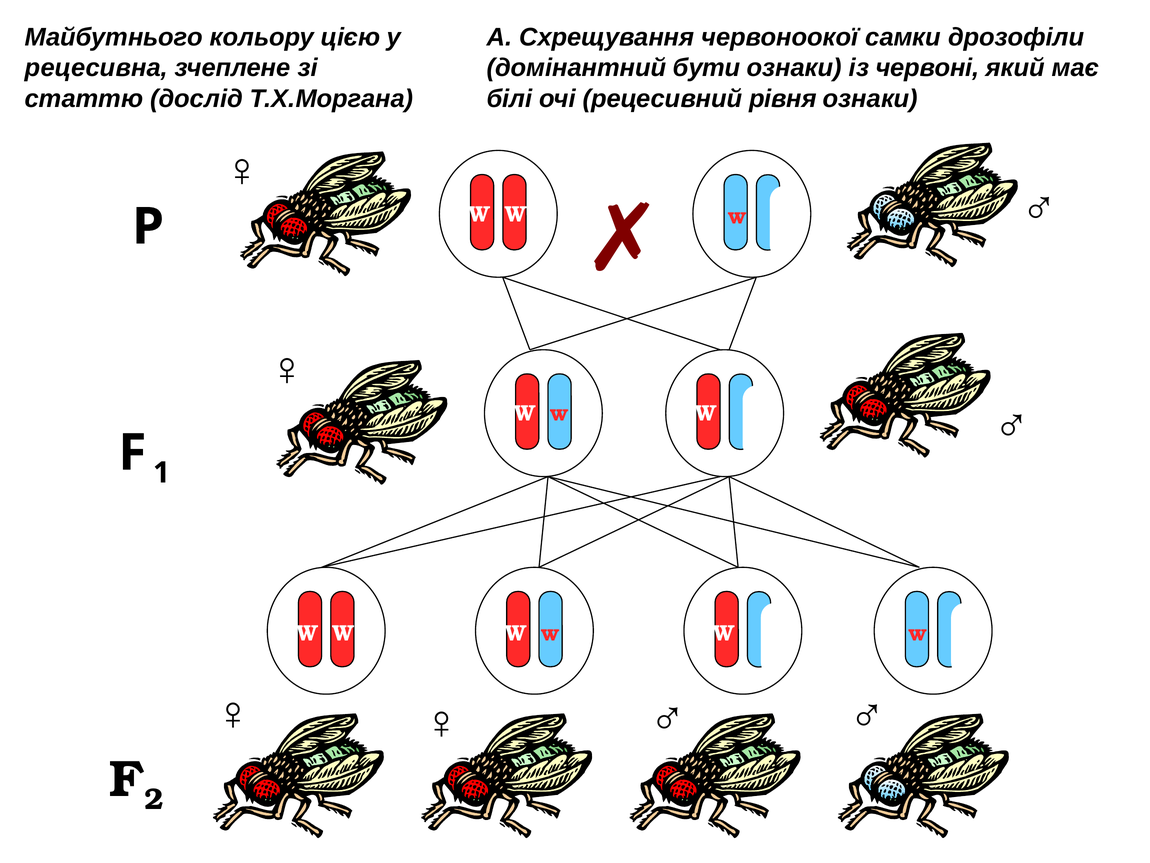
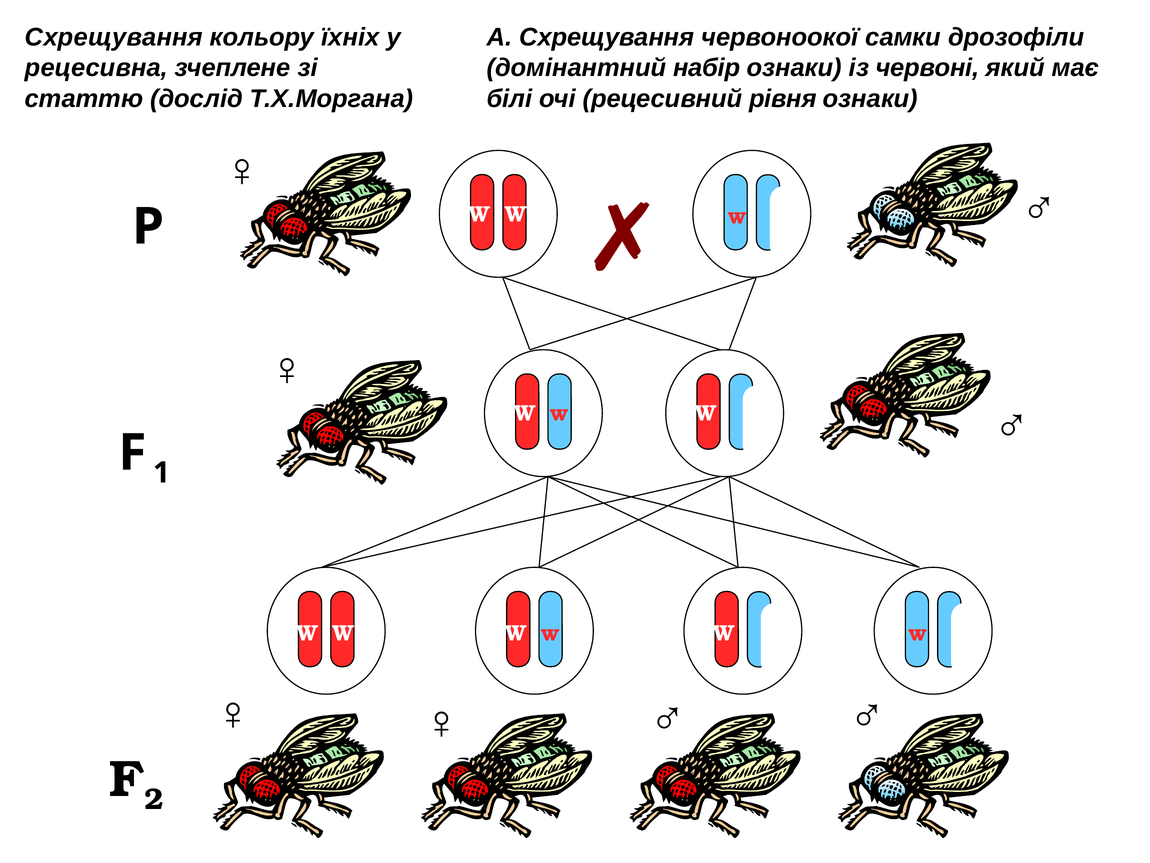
Майбутнього: Майбутнього -> Схрещування (114, 37)
цією: цією -> їхніх (350, 37)
бути: бути -> набір (707, 68)
